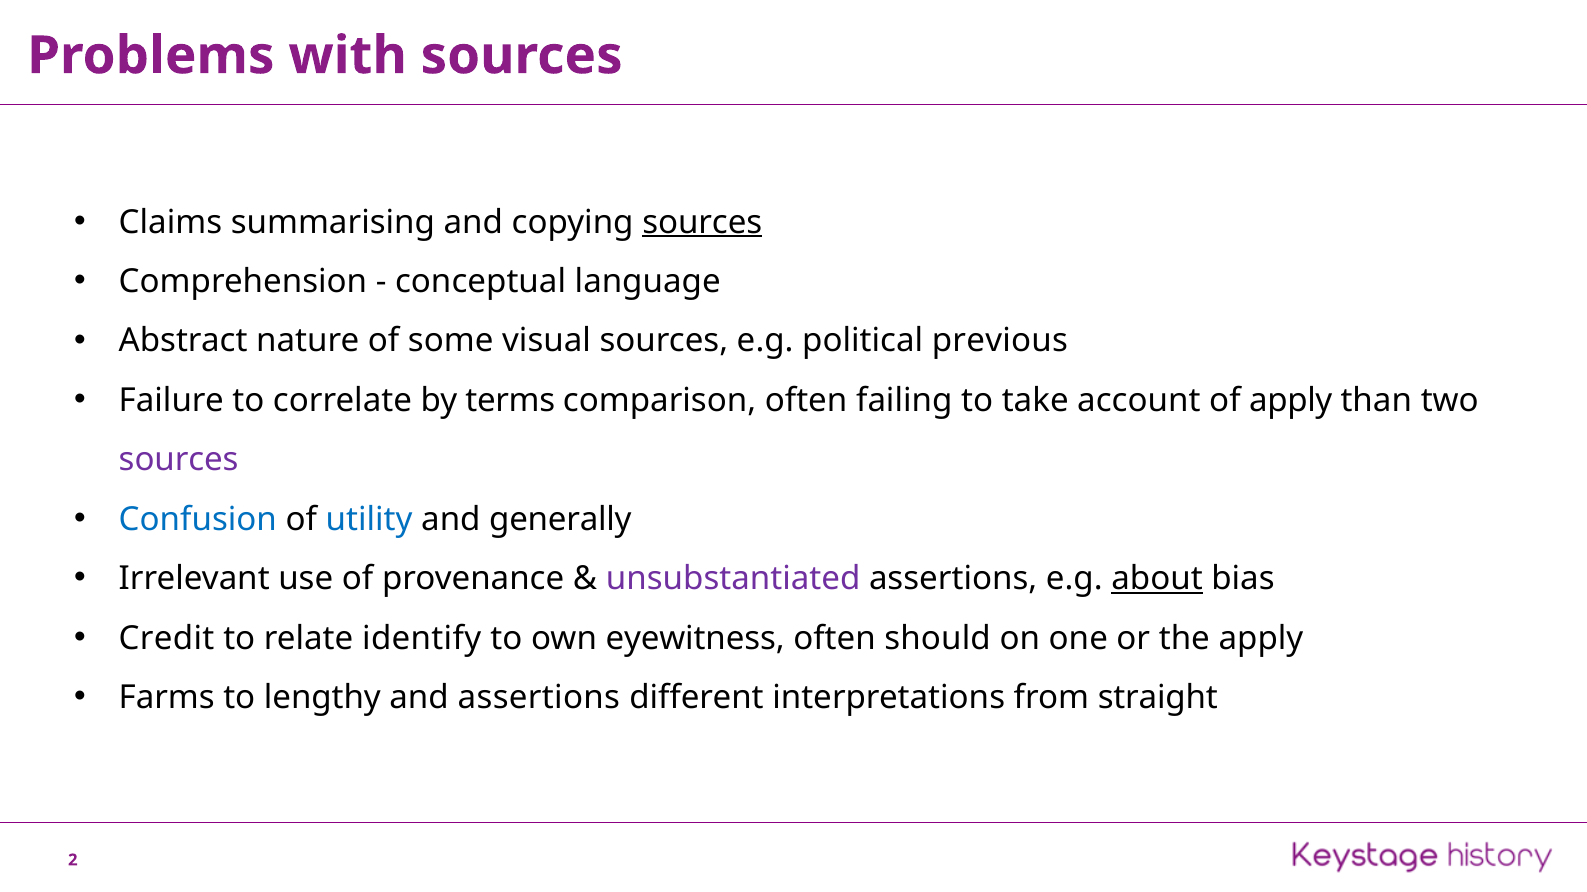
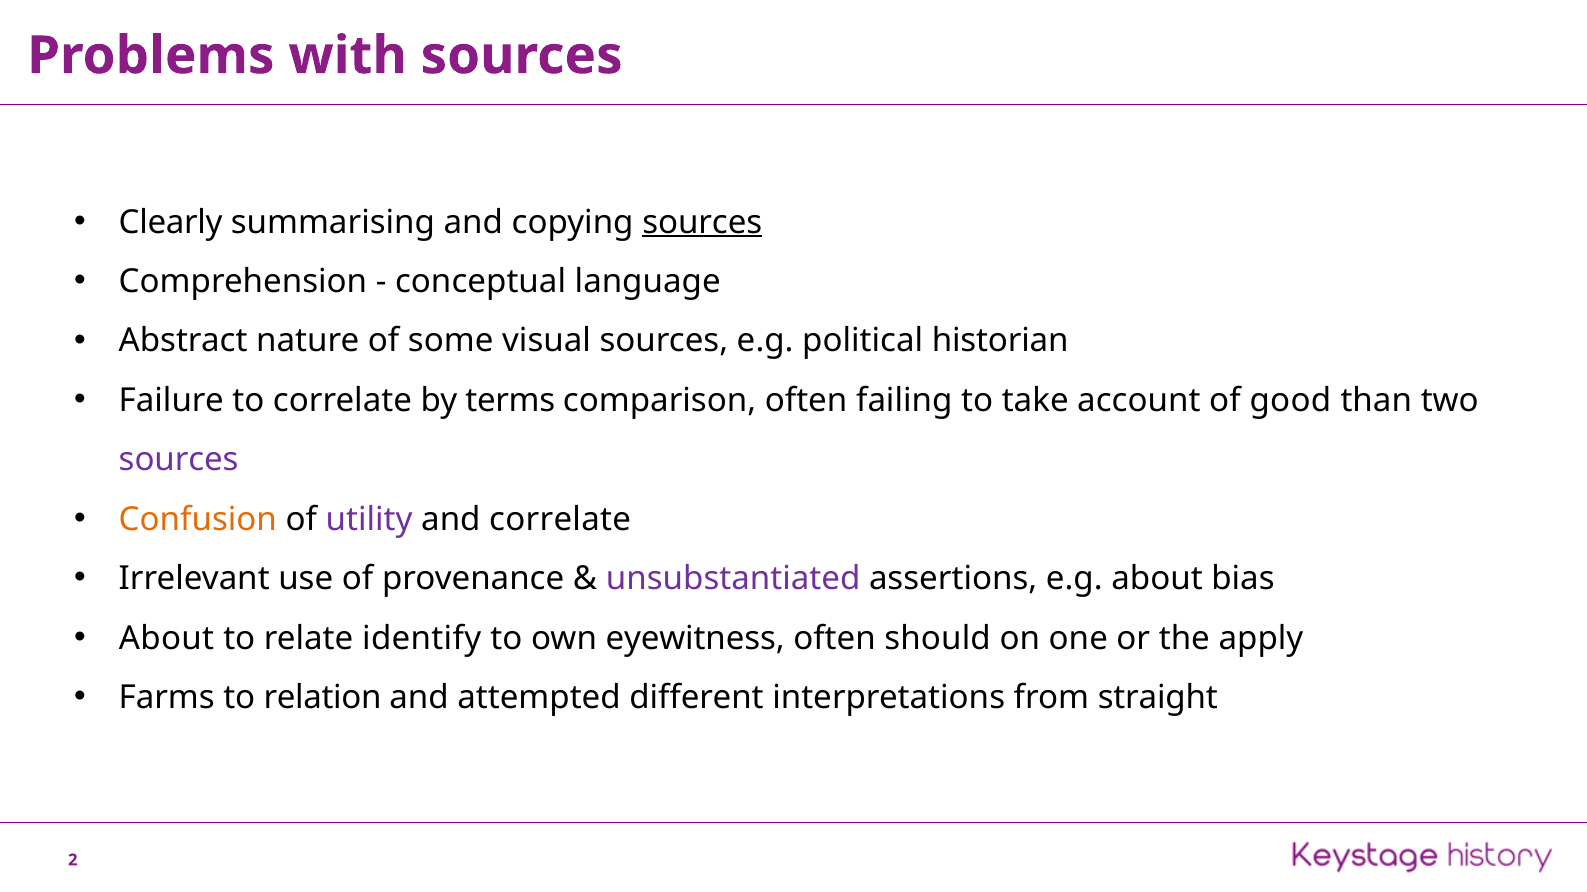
Claims: Claims -> Clearly (171, 222)
previous: previous -> historian (1000, 341)
of apply: apply -> good (1290, 401)
Confusion colour: blue -> orange (198, 520)
utility colour: blue -> purple (369, 520)
and generally: generally -> correlate (560, 520)
about underline: present -> none (1157, 579)
Credit: Credit -> About (166, 639)
lengthy: lengthy -> relation (323, 698)
and assertions: assertions -> attempted (539, 698)
